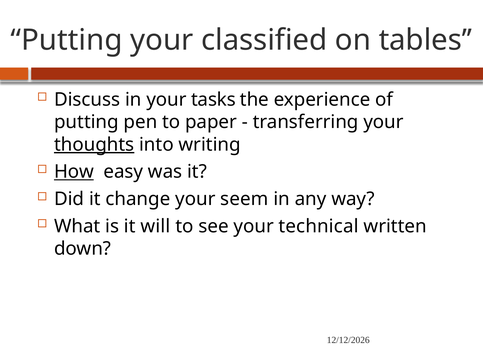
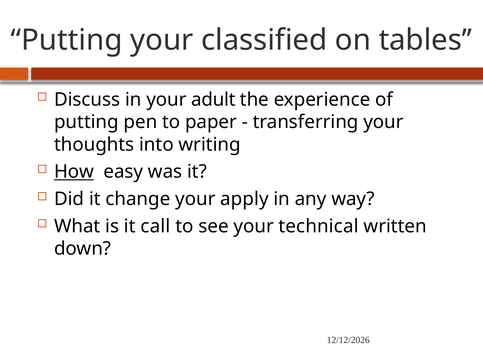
tasks: tasks -> adult (213, 100)
thoughts underline: present -> none (94, 145)
seem: seem -> apply (244, 199)
will: will -> call (155, 226)
